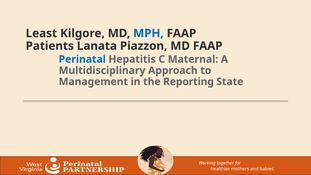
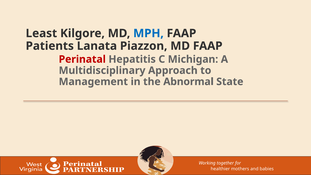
Perinatal colour: blue -> red (82, 59)
Maternal: Maternal -> Michigan (193, 59)
Reporting: Reporting -> Abnormal (188, 82)
